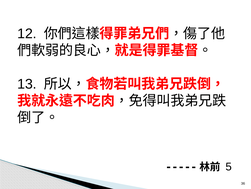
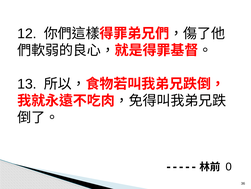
5: 5 -> 0 (229, 166)
